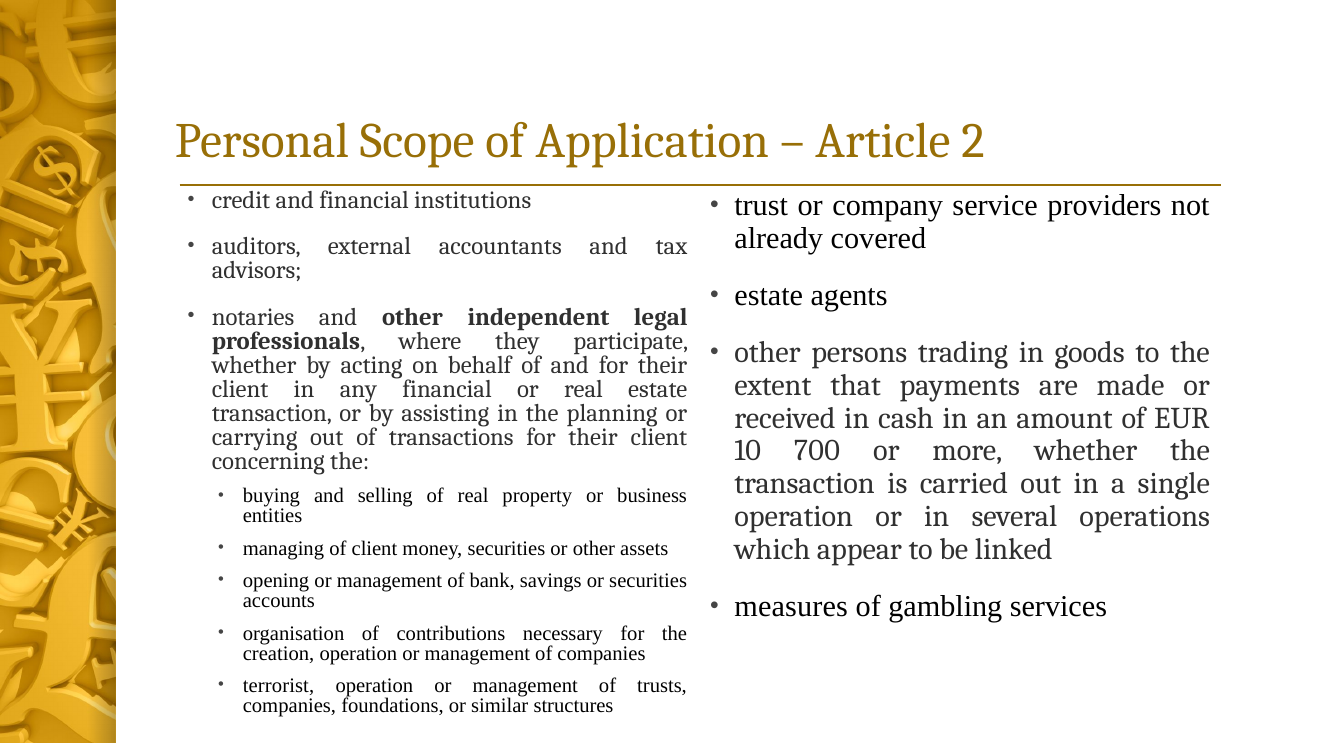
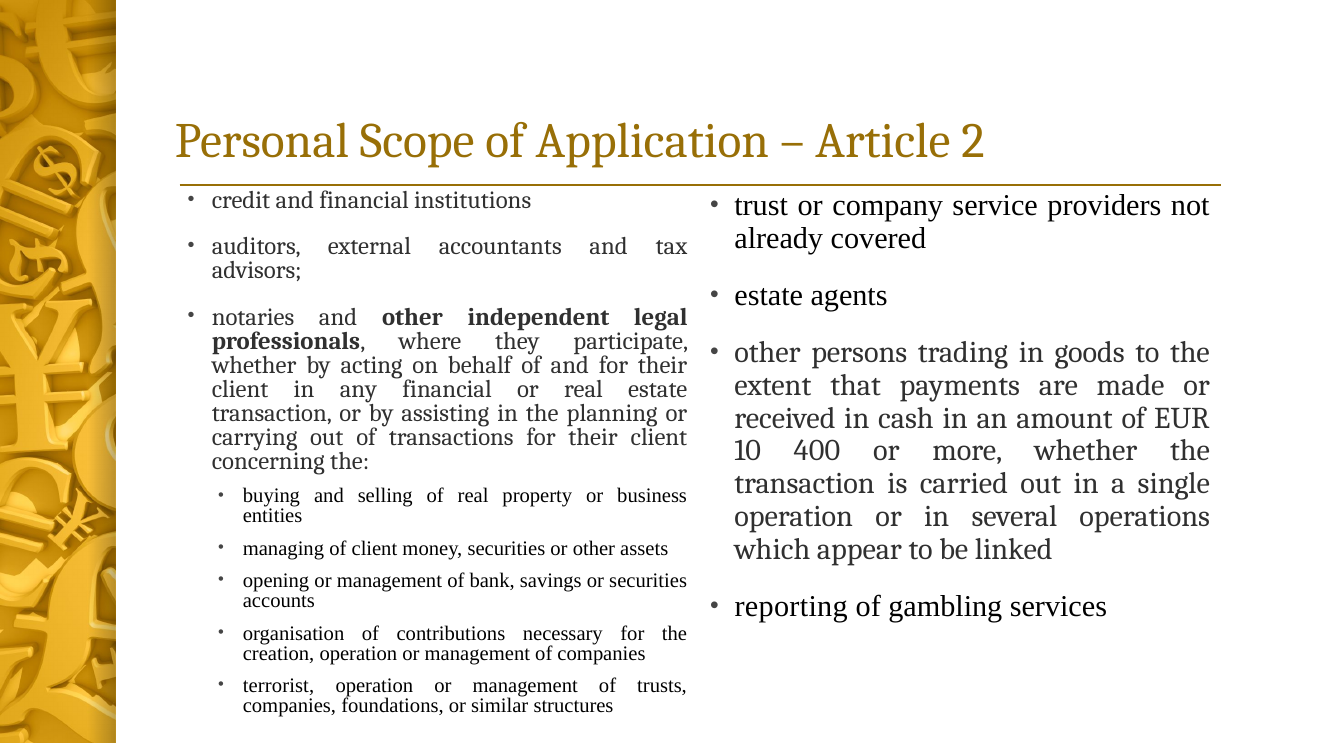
700: 700 -> 400 (817, 451)
measures: measures -> reporting (791, 606)
